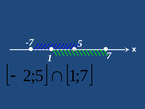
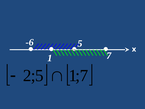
-7: -7 -> -6 (30, 42)
